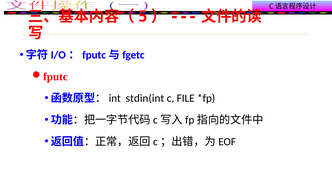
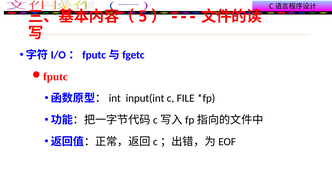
stdin(int: stdin(int -> input(int (145, 98)
